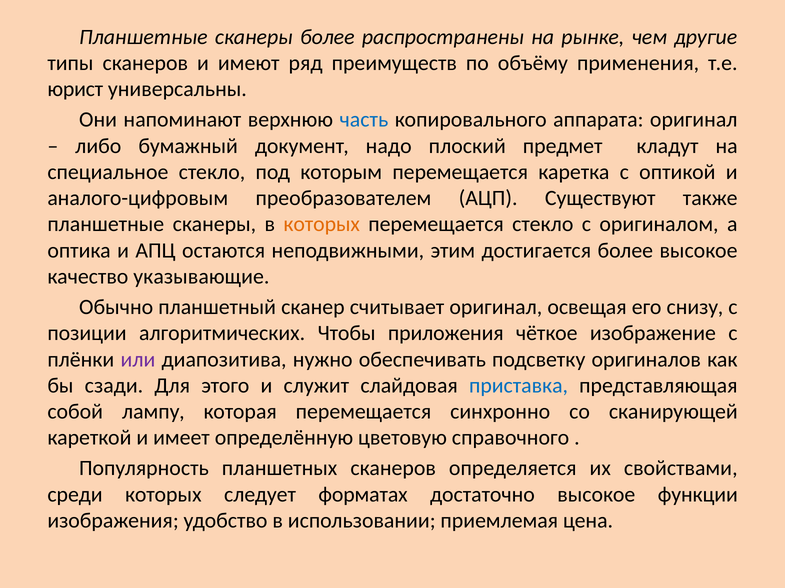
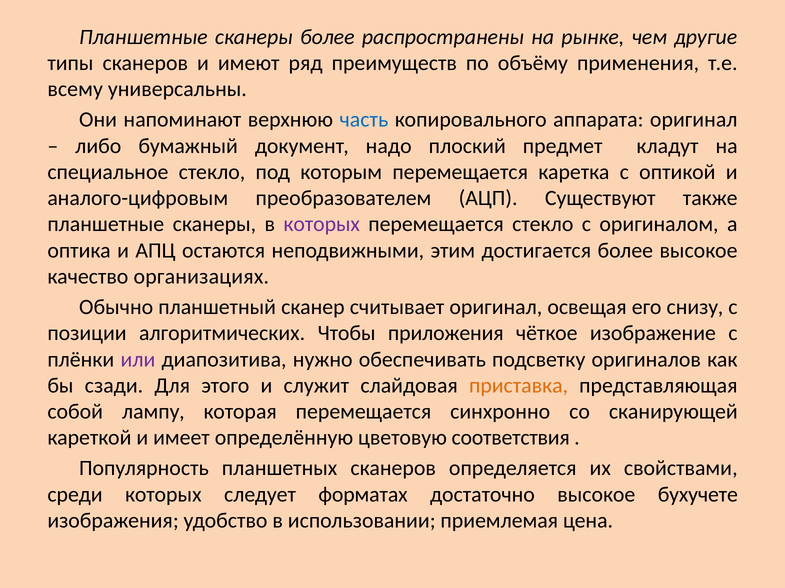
юрист: юрист -> всему (75, 89)
которых colour: orange -> purple (322, 225)
указывающие: указывающие -> организациях (201, 277)
приставка colour: blue -> orange (519, 386)
справочного: справочного -> соответствия (511, 438)
функции: функции -> бухучете (698, 495)
